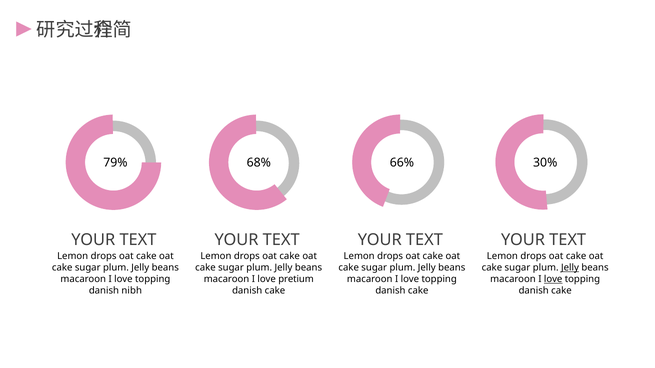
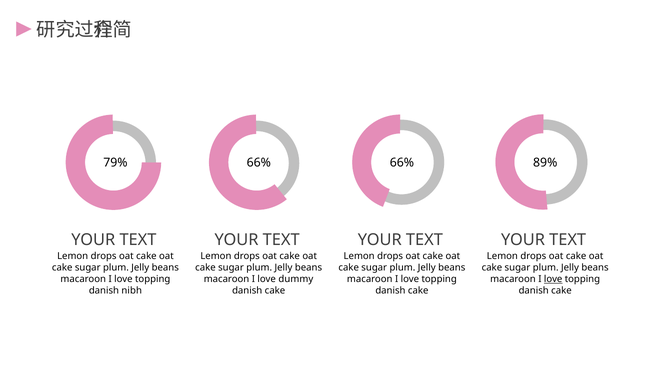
79% 68%: 68% -> 66% (259, 163)
30%: 30% -> 89% (545, 163)
Jelly underline: present -> none (570, 268)
pretium: pretium -> dummy (296, 279)
